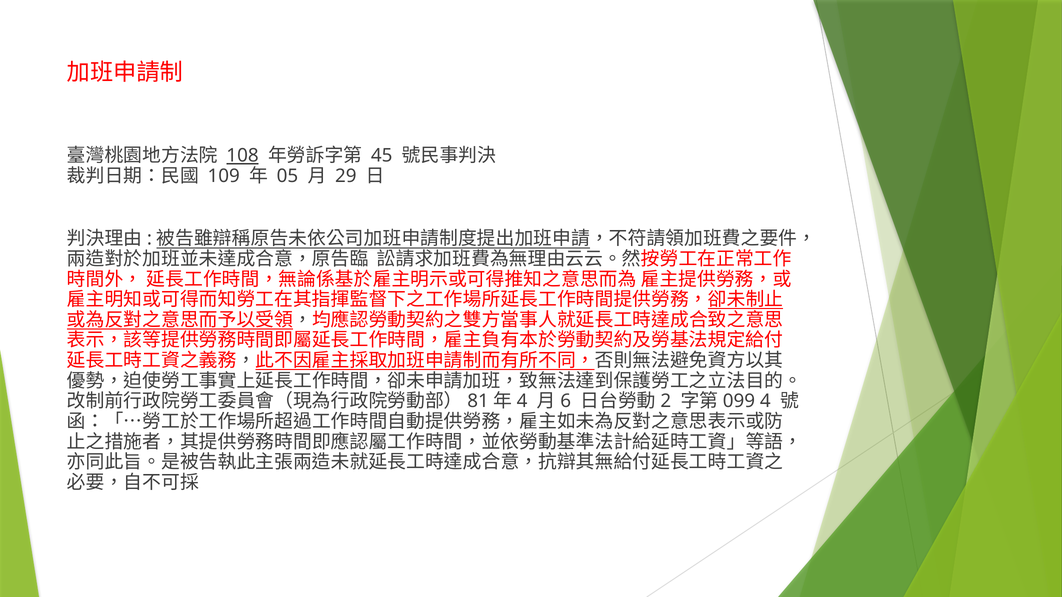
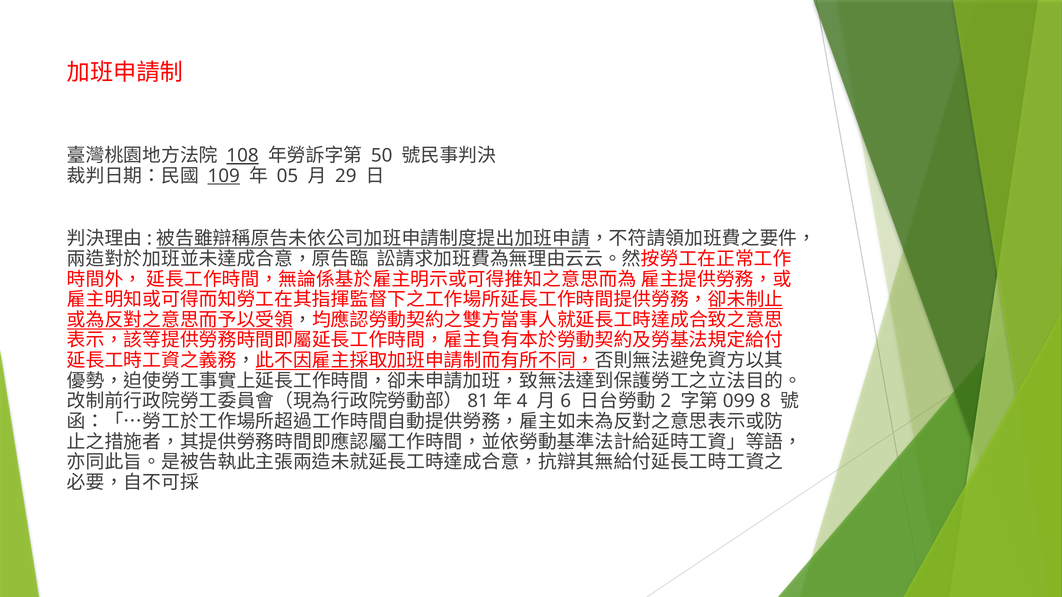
45: 45 -> 50 (382, 156)
109 underline: none -> present (224, 176)
4: 4 -> 8 (765, 401)
